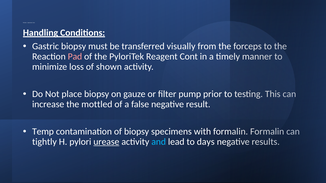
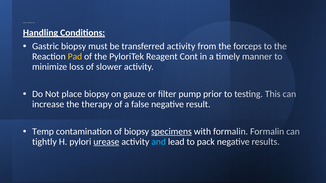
transferred visually: visually -> activity (181, 46)
Pad colour: pink -> yellow (75, 57)
shown: shown -> slower (109, 67)
mottled: mottled -> therapy (97, 104)
specimens underline: none -> present (171, 132)
days: days -> pack (206, 142)
